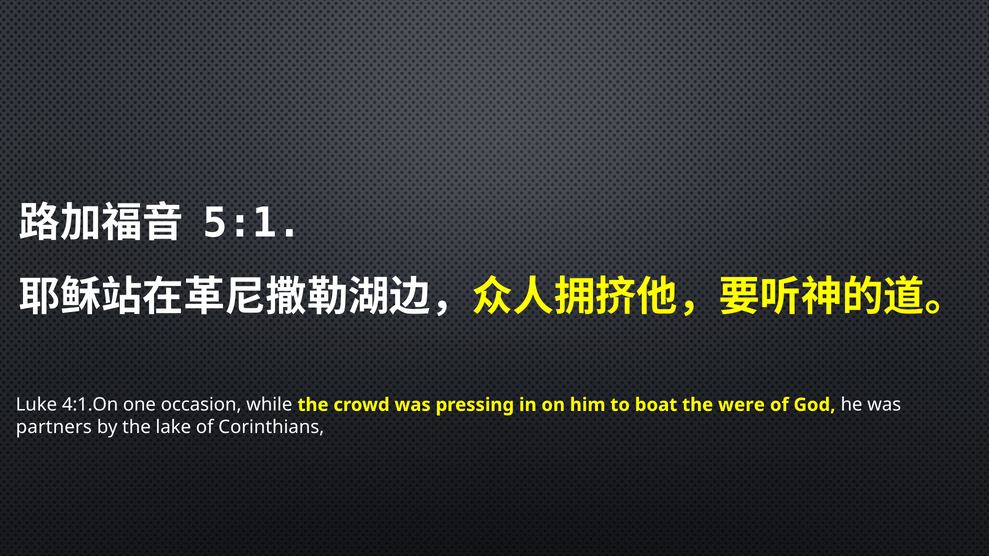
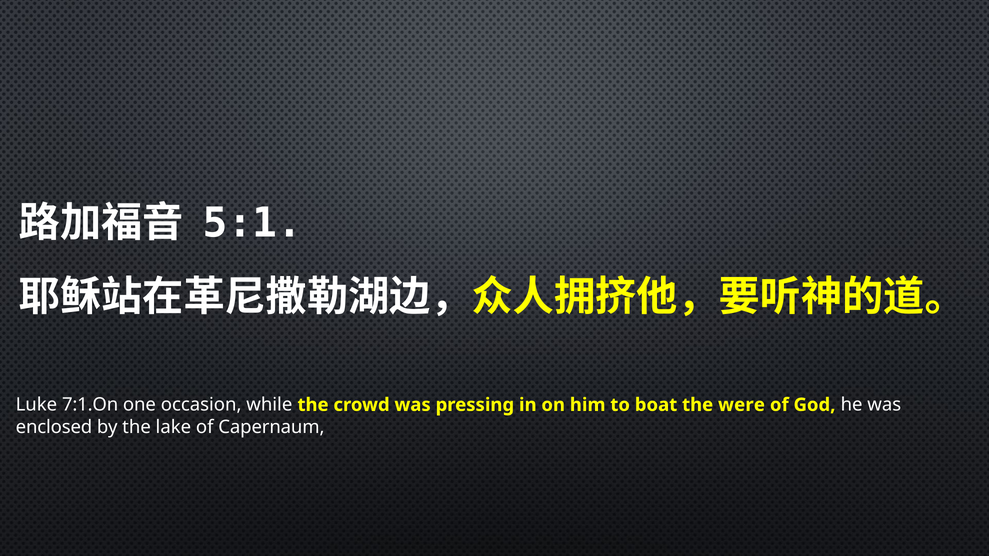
4:1.On: 4:1.On -> 7:1.On (90, 405)
partners: partners -> enclosed (54, 427)
Corinthians: Corinthians -> Capernaum (271, 427)
